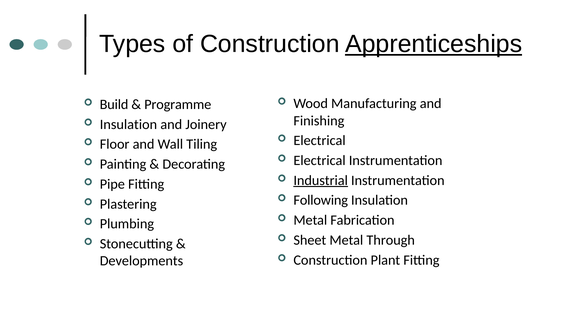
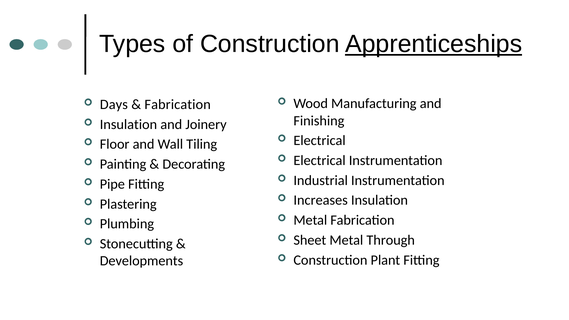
Build: Build -> Days (114, 104)
Programme: Programme -> Fabrication (178, 104)
Industrial underline: present -> none (321, 180)
Following: Following -> Increases (321, 200)
